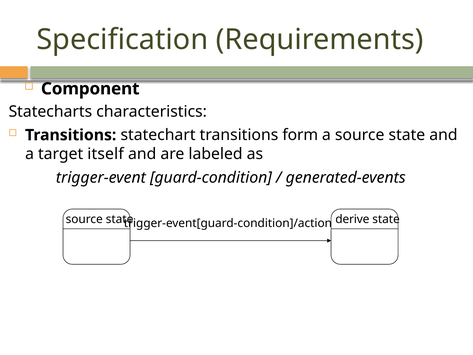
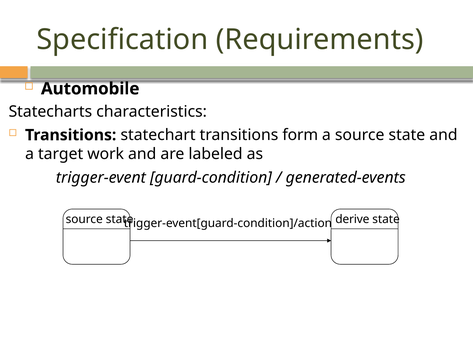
Component: Component -> Automobile (90, 89)
itself: itself -> work (106, 154)
